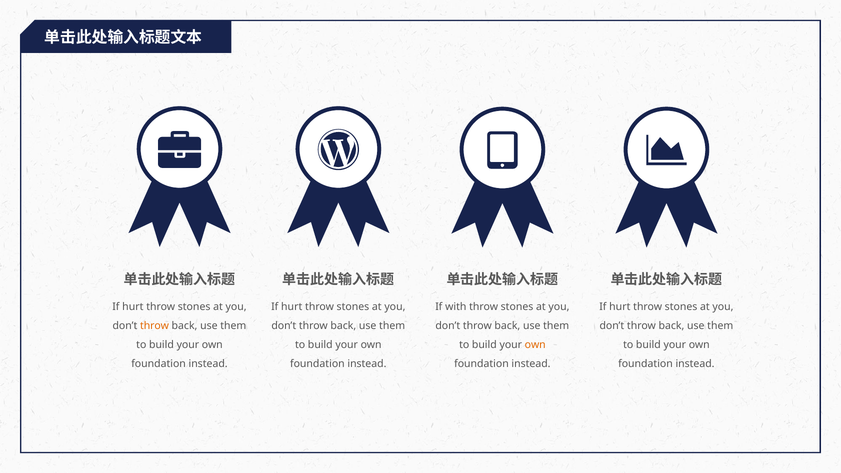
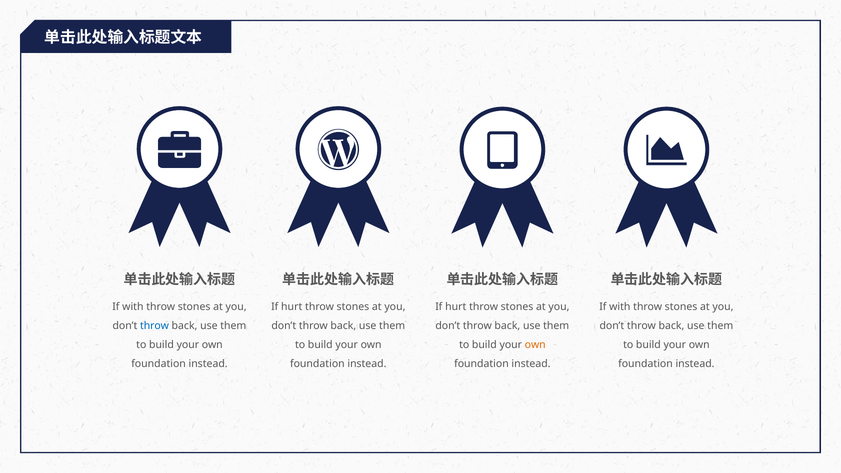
hurt: hurt -> with (133, 307)
with: with -> hurt (456, 307)
hurt: hurt -> with (620, 307)
throw colour: orange -> blue (155, 326)
